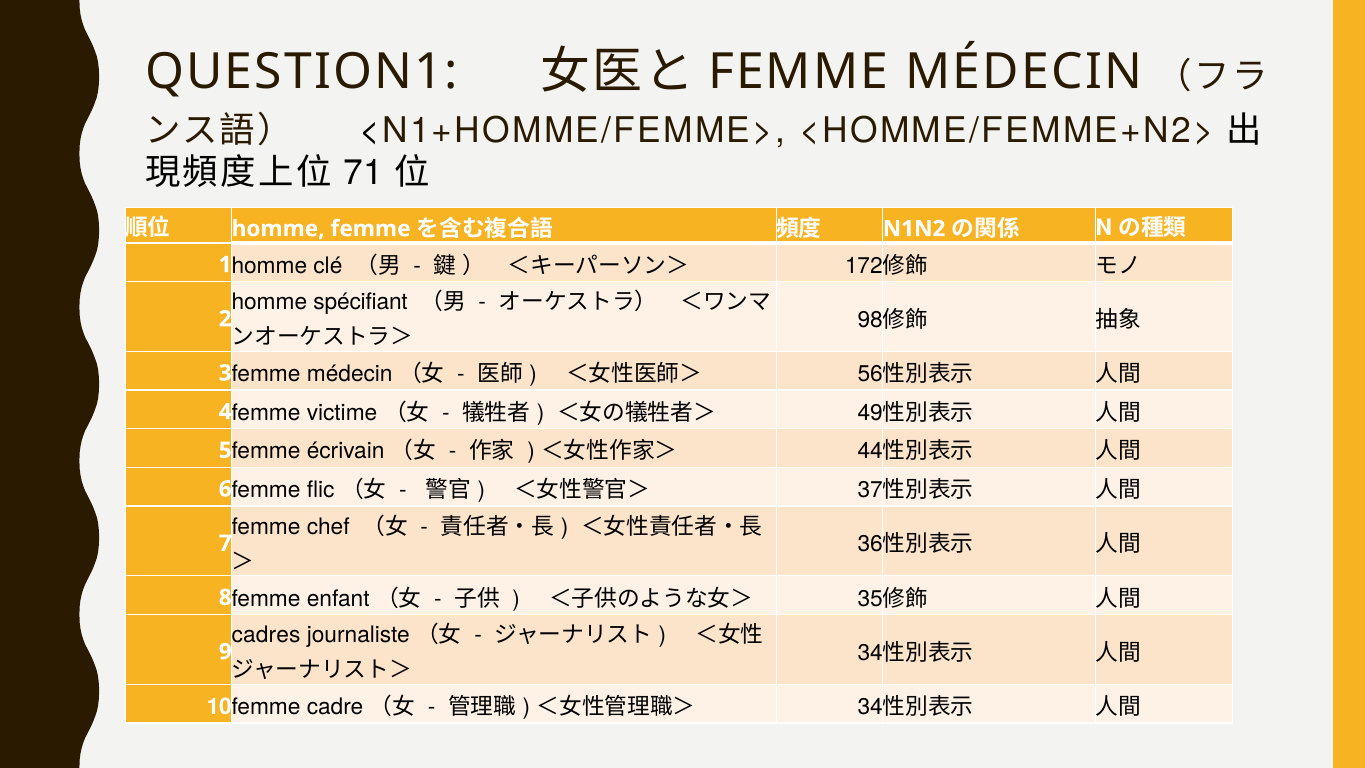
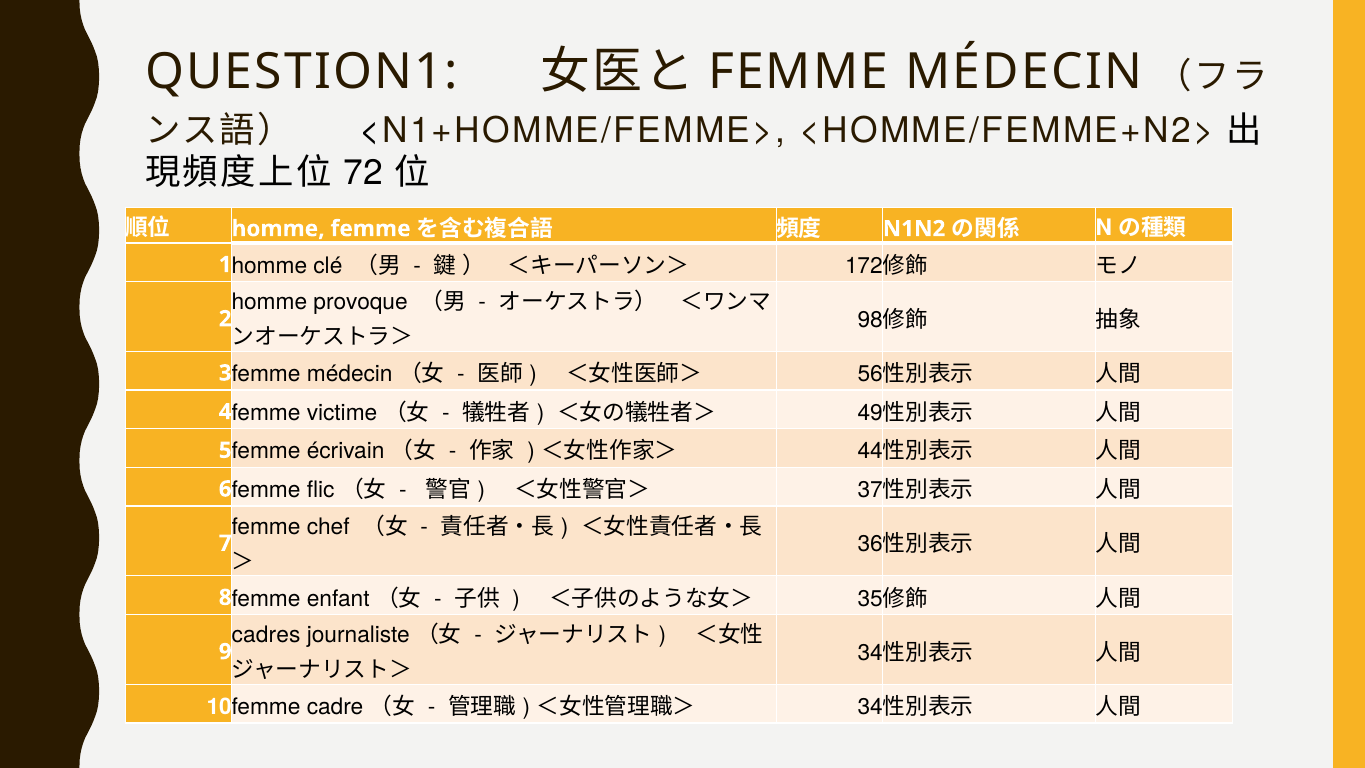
71: 71 -> 72 (363, 172)
spécifiant: spécifiant -> provoque (361, 302)
